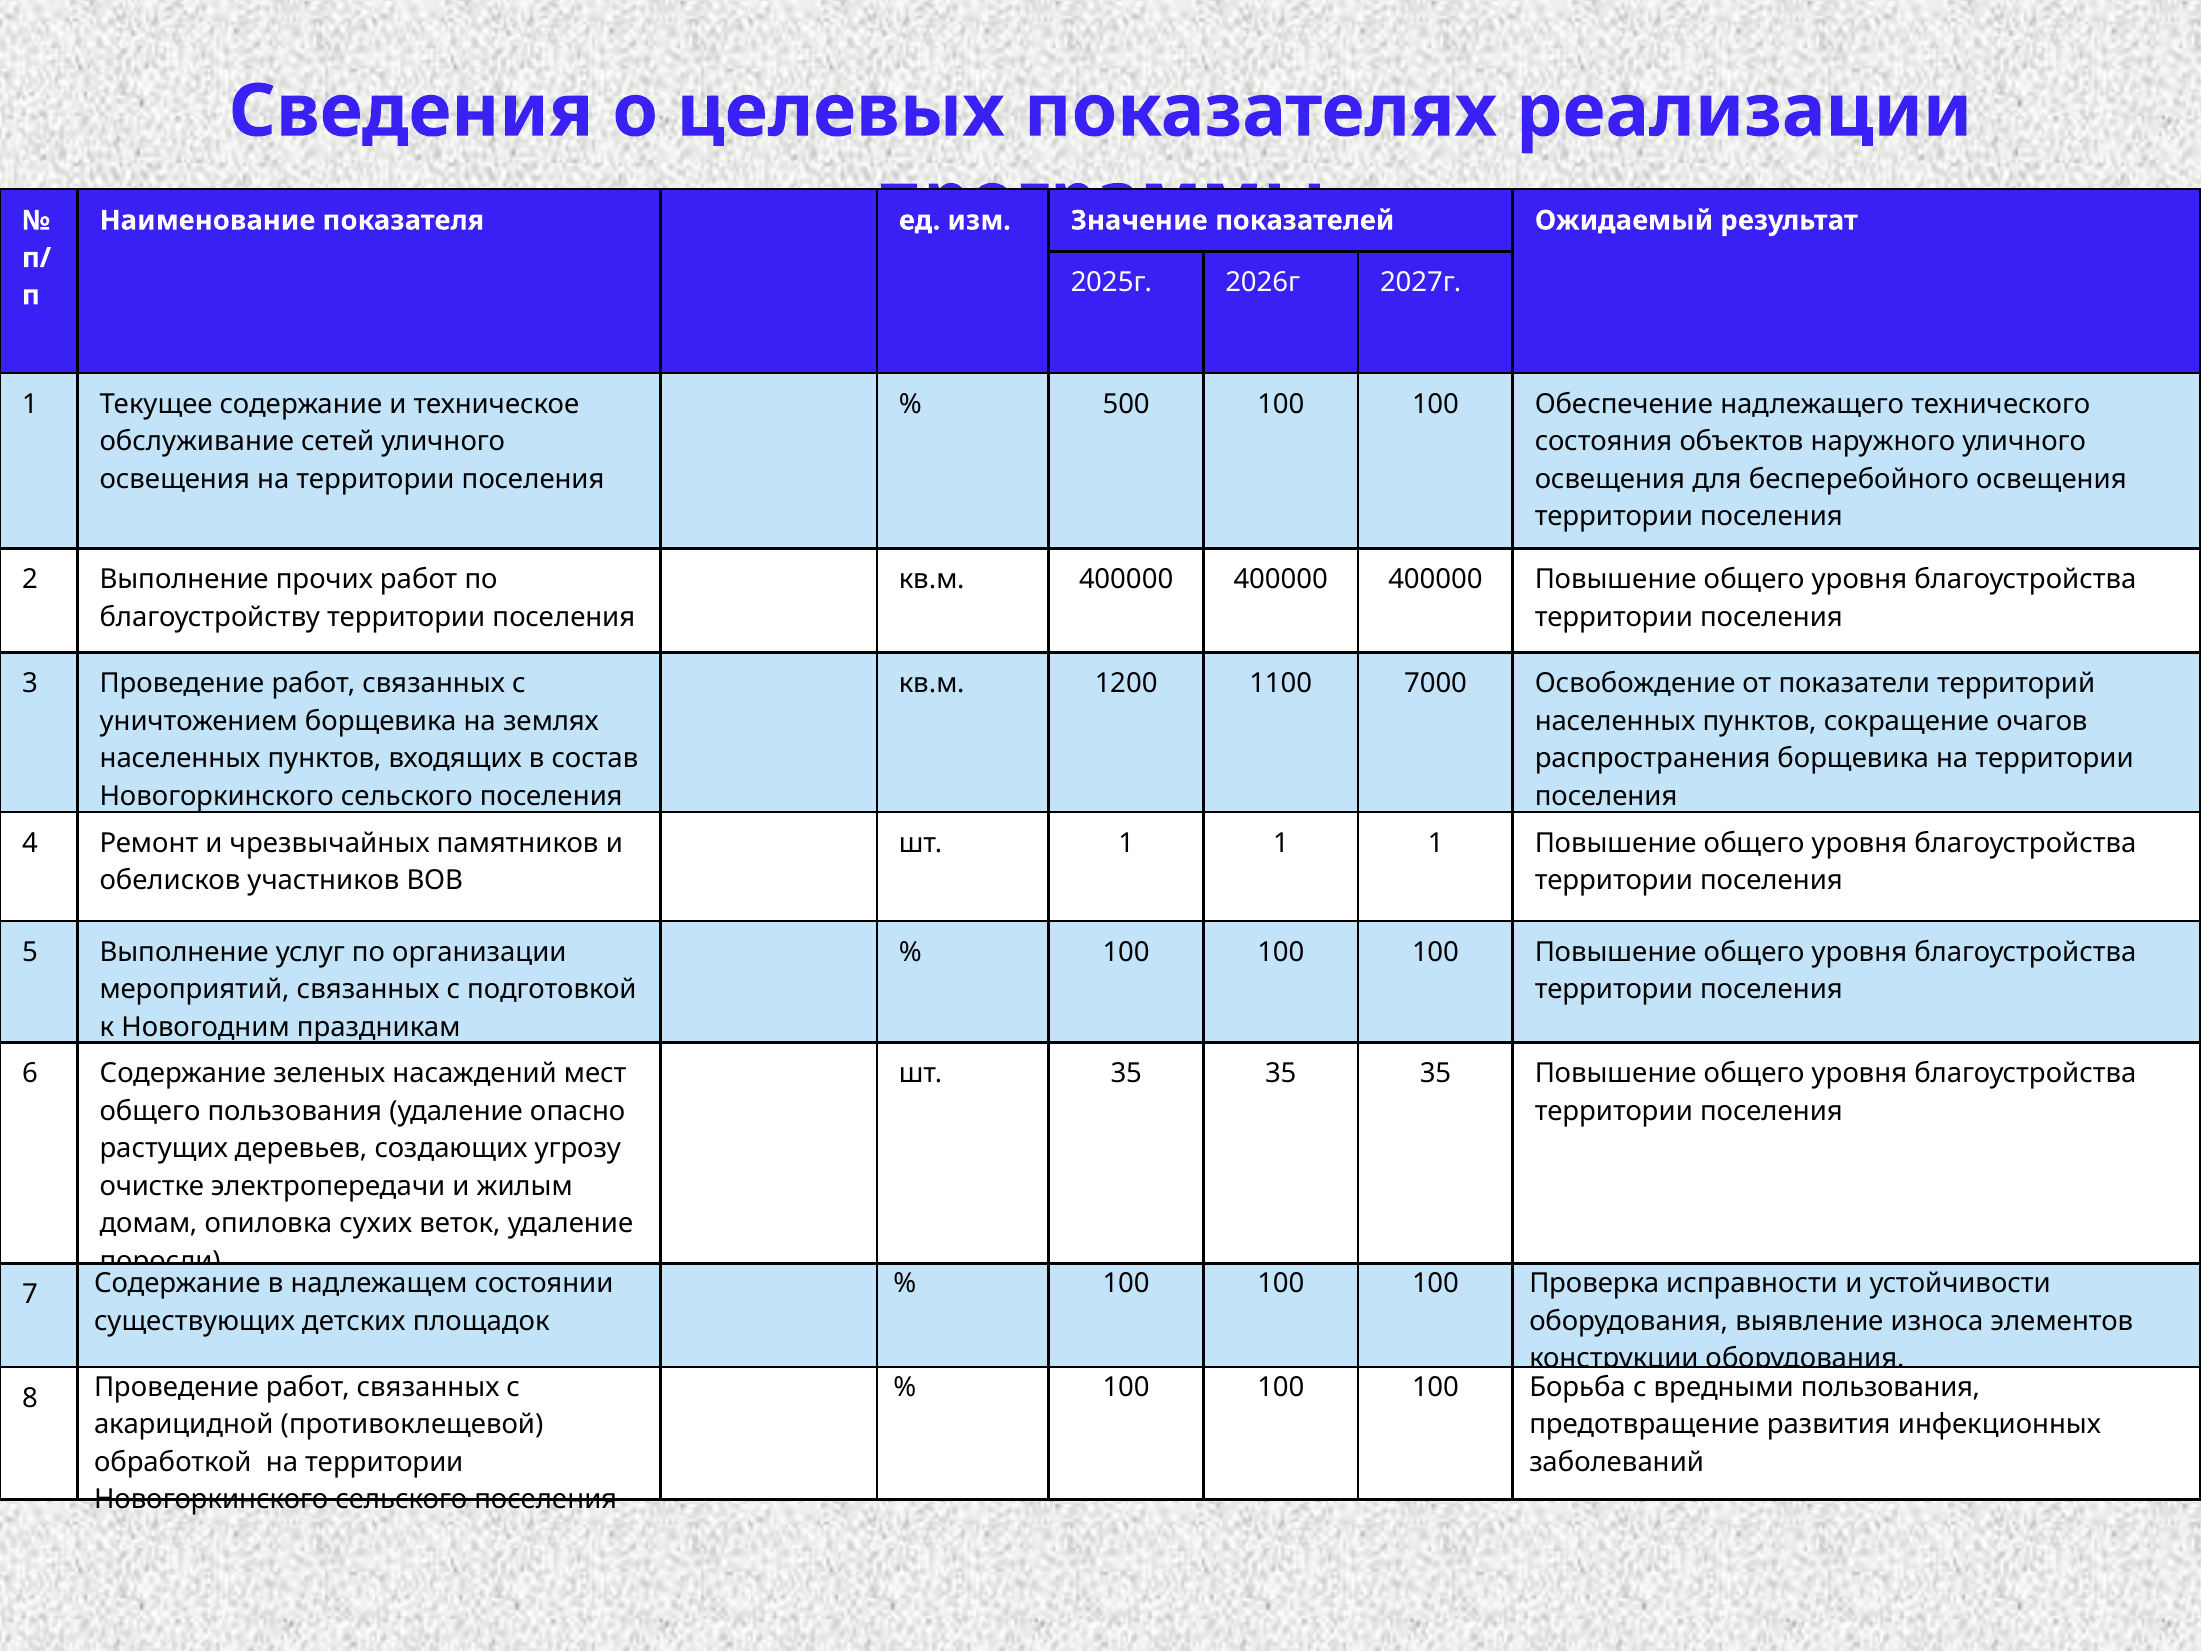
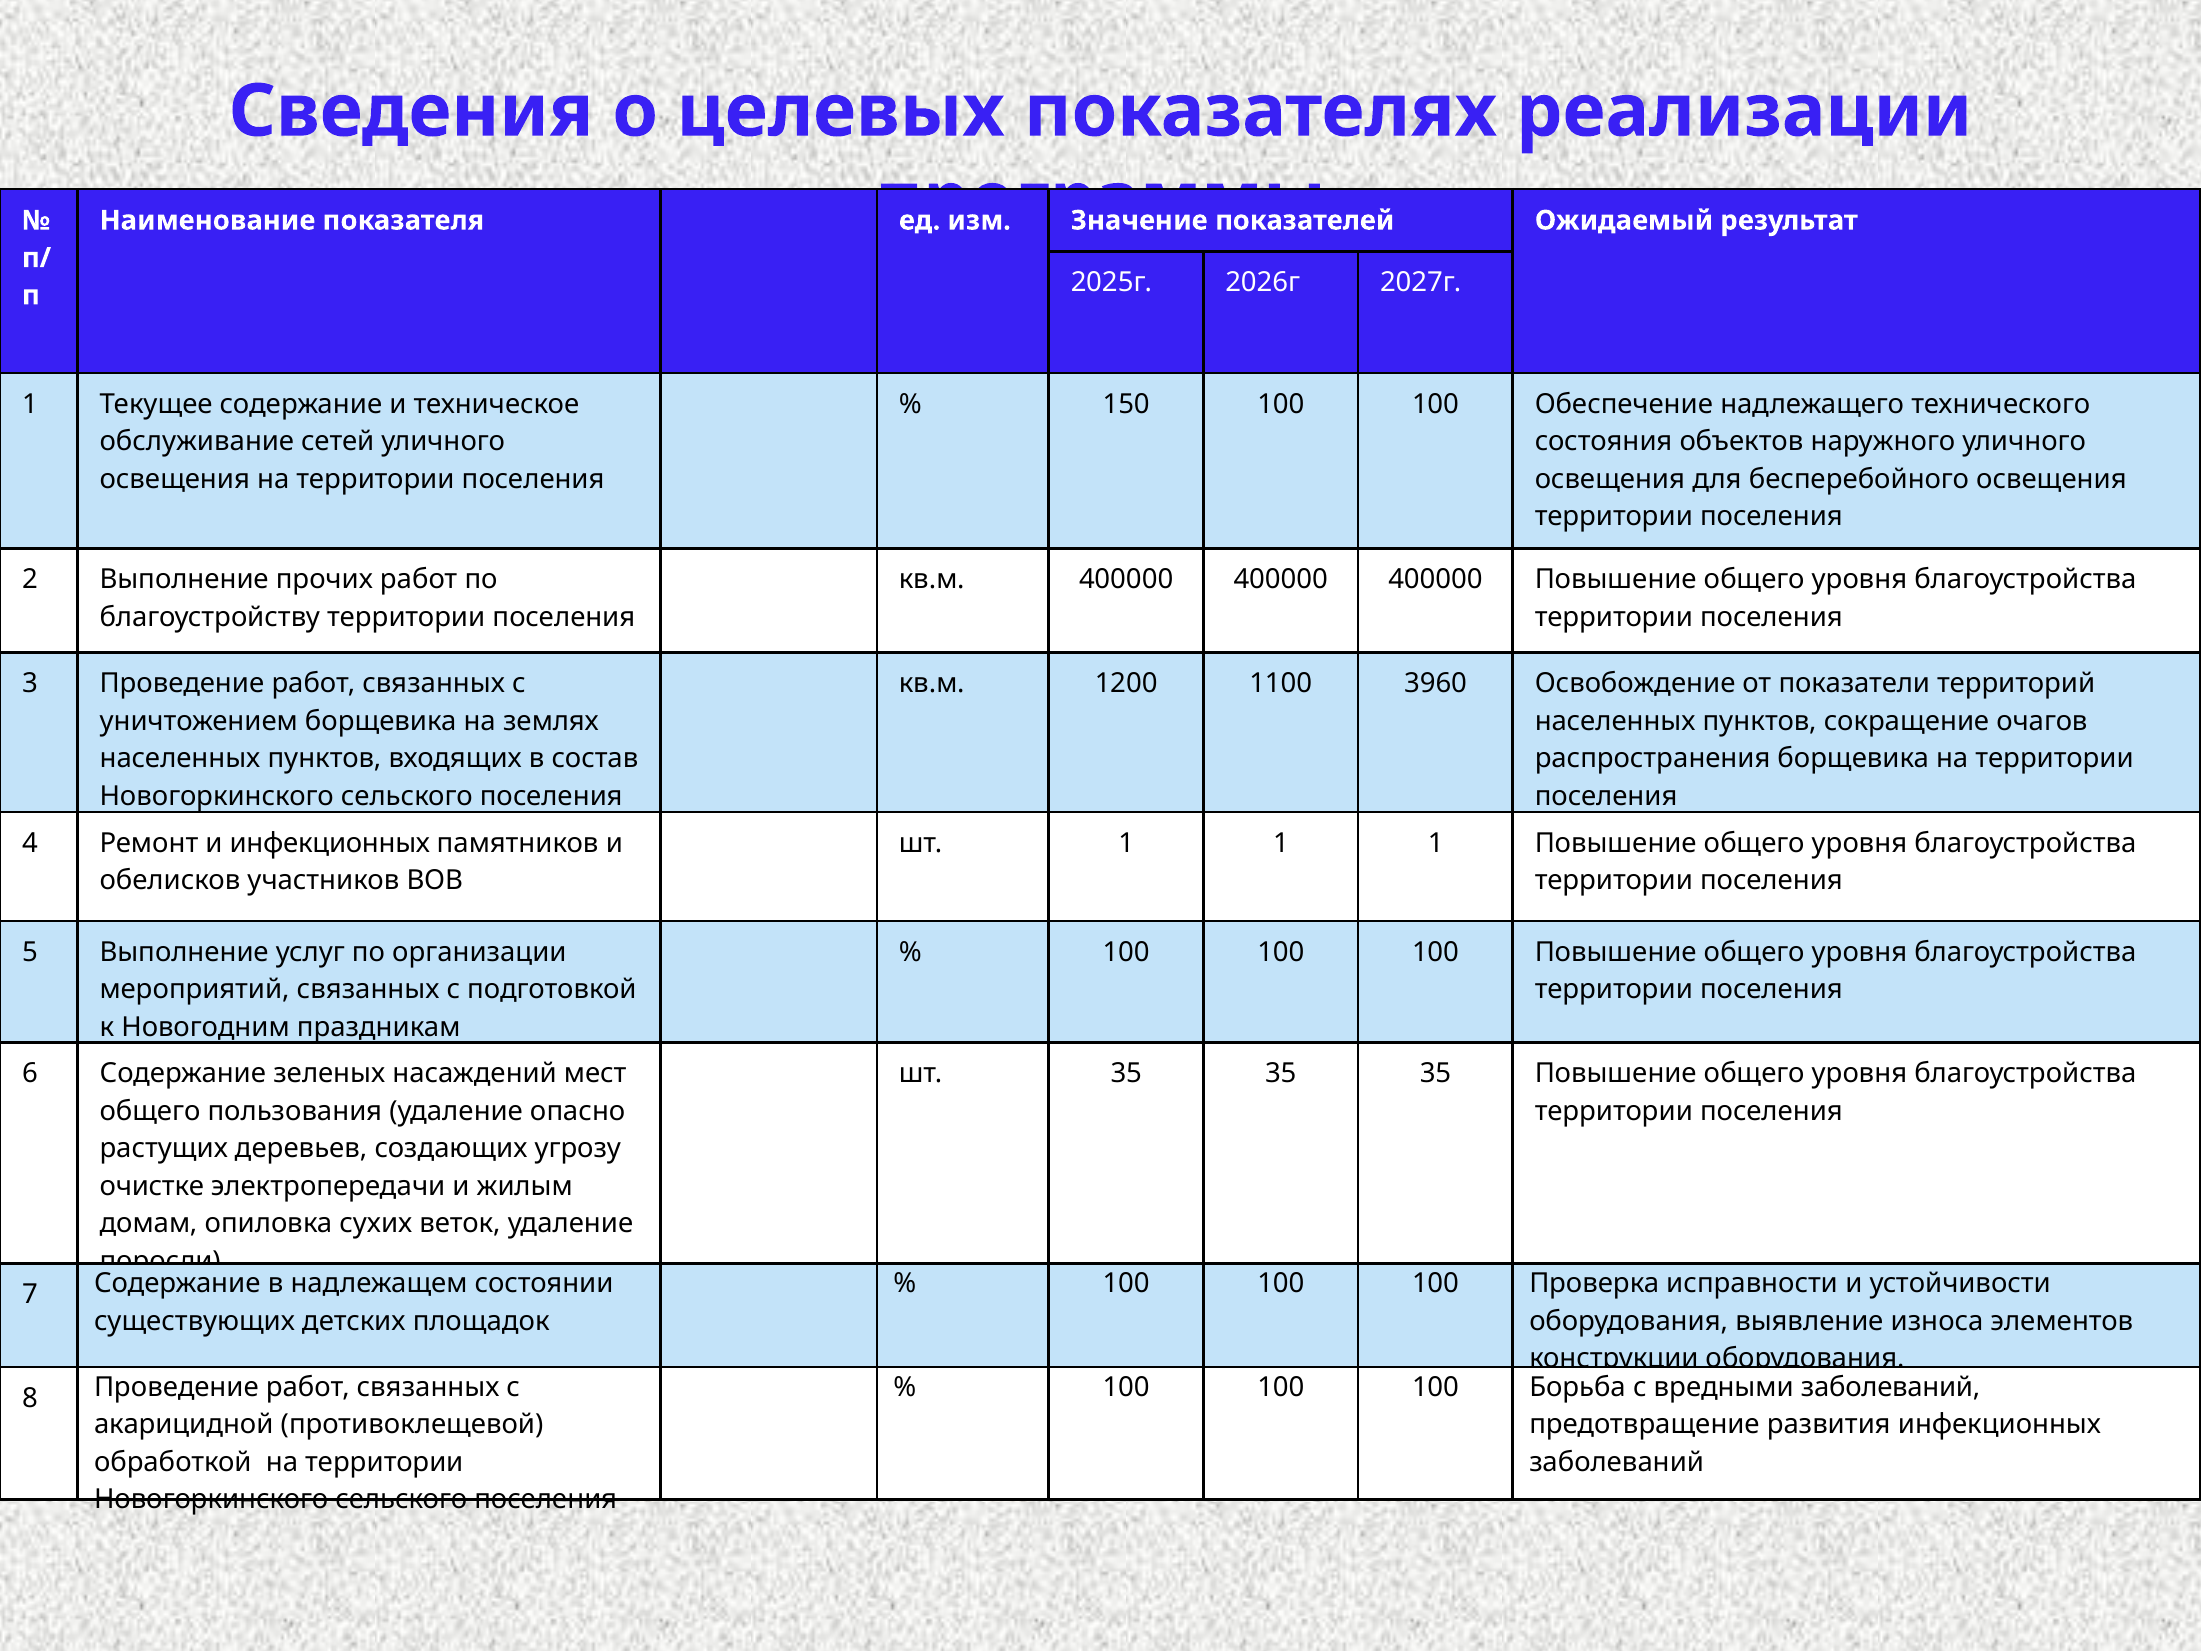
500: 500 -> 150 (1126, 404)
7000: 7000 -> 3960 (1436, 684)
и чрезвычайных: чрезвычайных -> инфекционных (330, 843)
вредными пользования: пользования -> заболеваний (1891, 1387)
